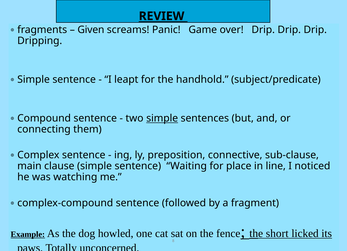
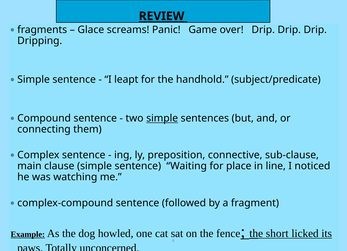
Given: Given -> Glace (91, 30)
